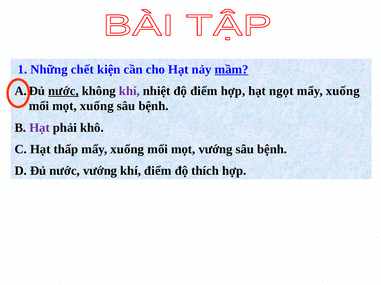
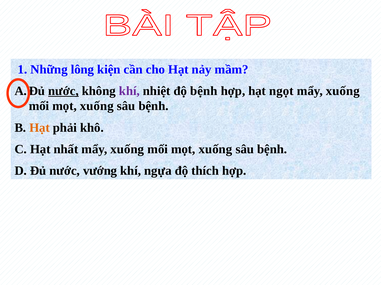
chết: chết -> lông (82, 70)
mầm underline: present -> none (232, 70)
độ điểm: điểm -> bệnh (204, 91)
Hạt colour: purple -> orange (40, 128)
thấp: thấp -> nhất (66, 149)
vướng: vướng -> xuống (215, 149)
khí điểm: điểm -> ngựa (158, 171)
